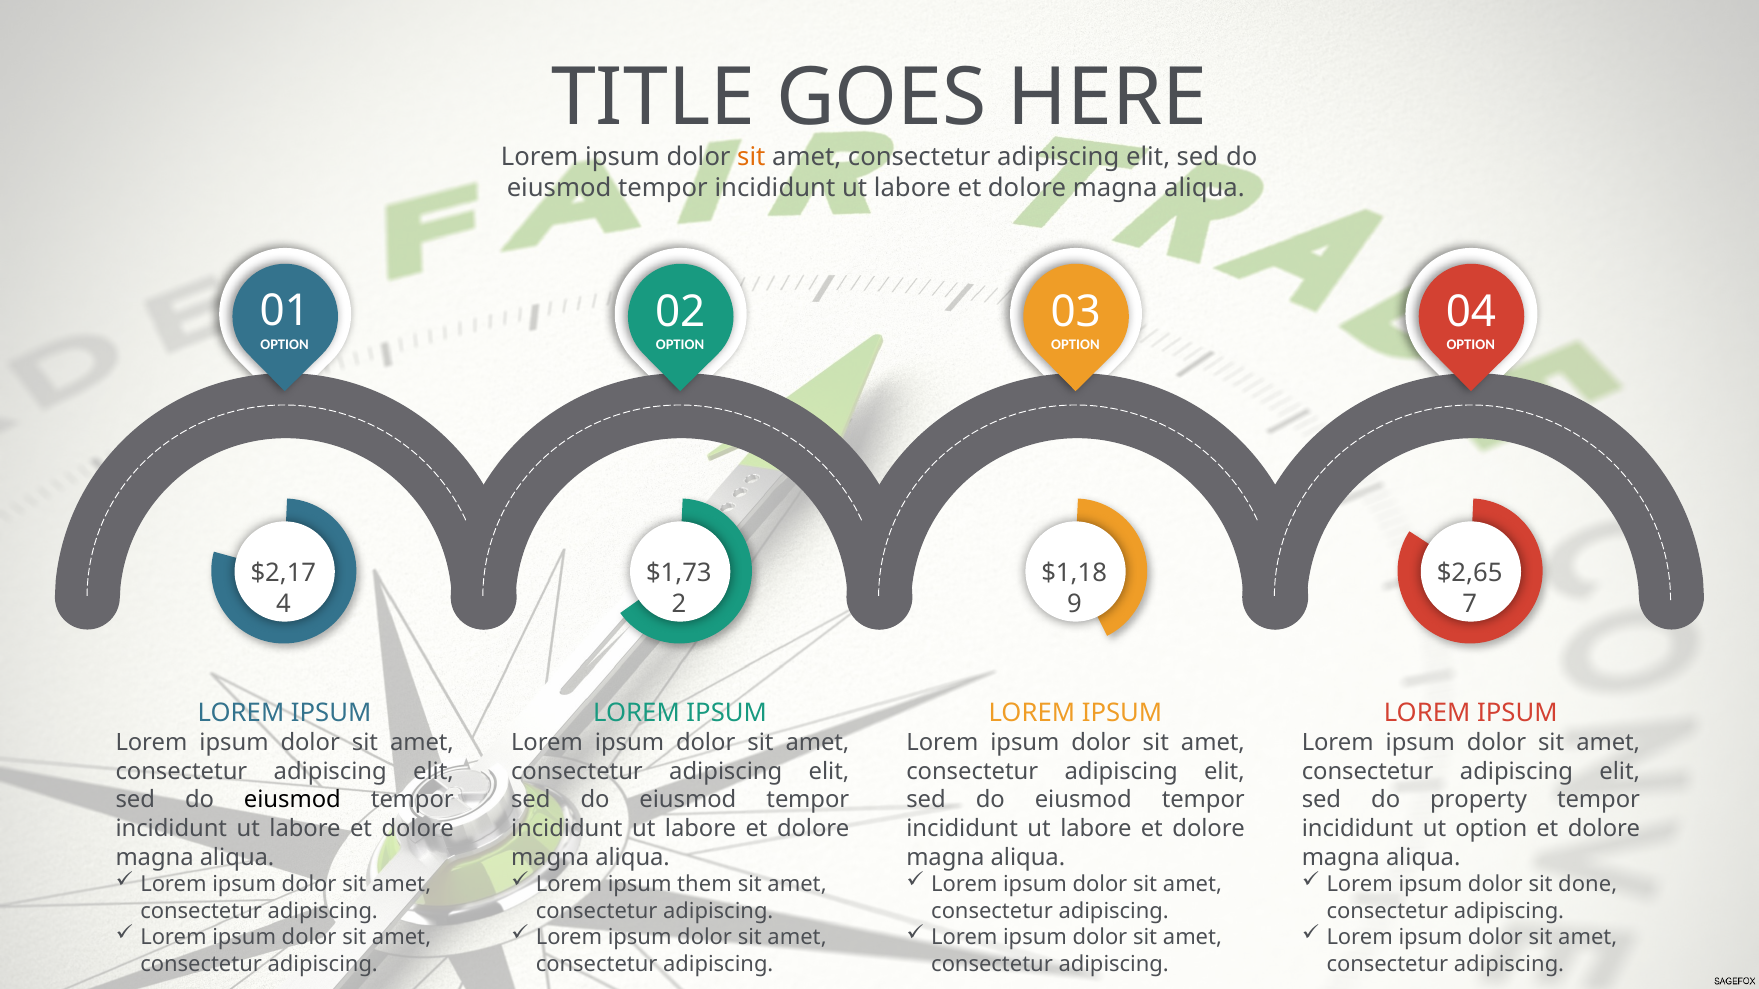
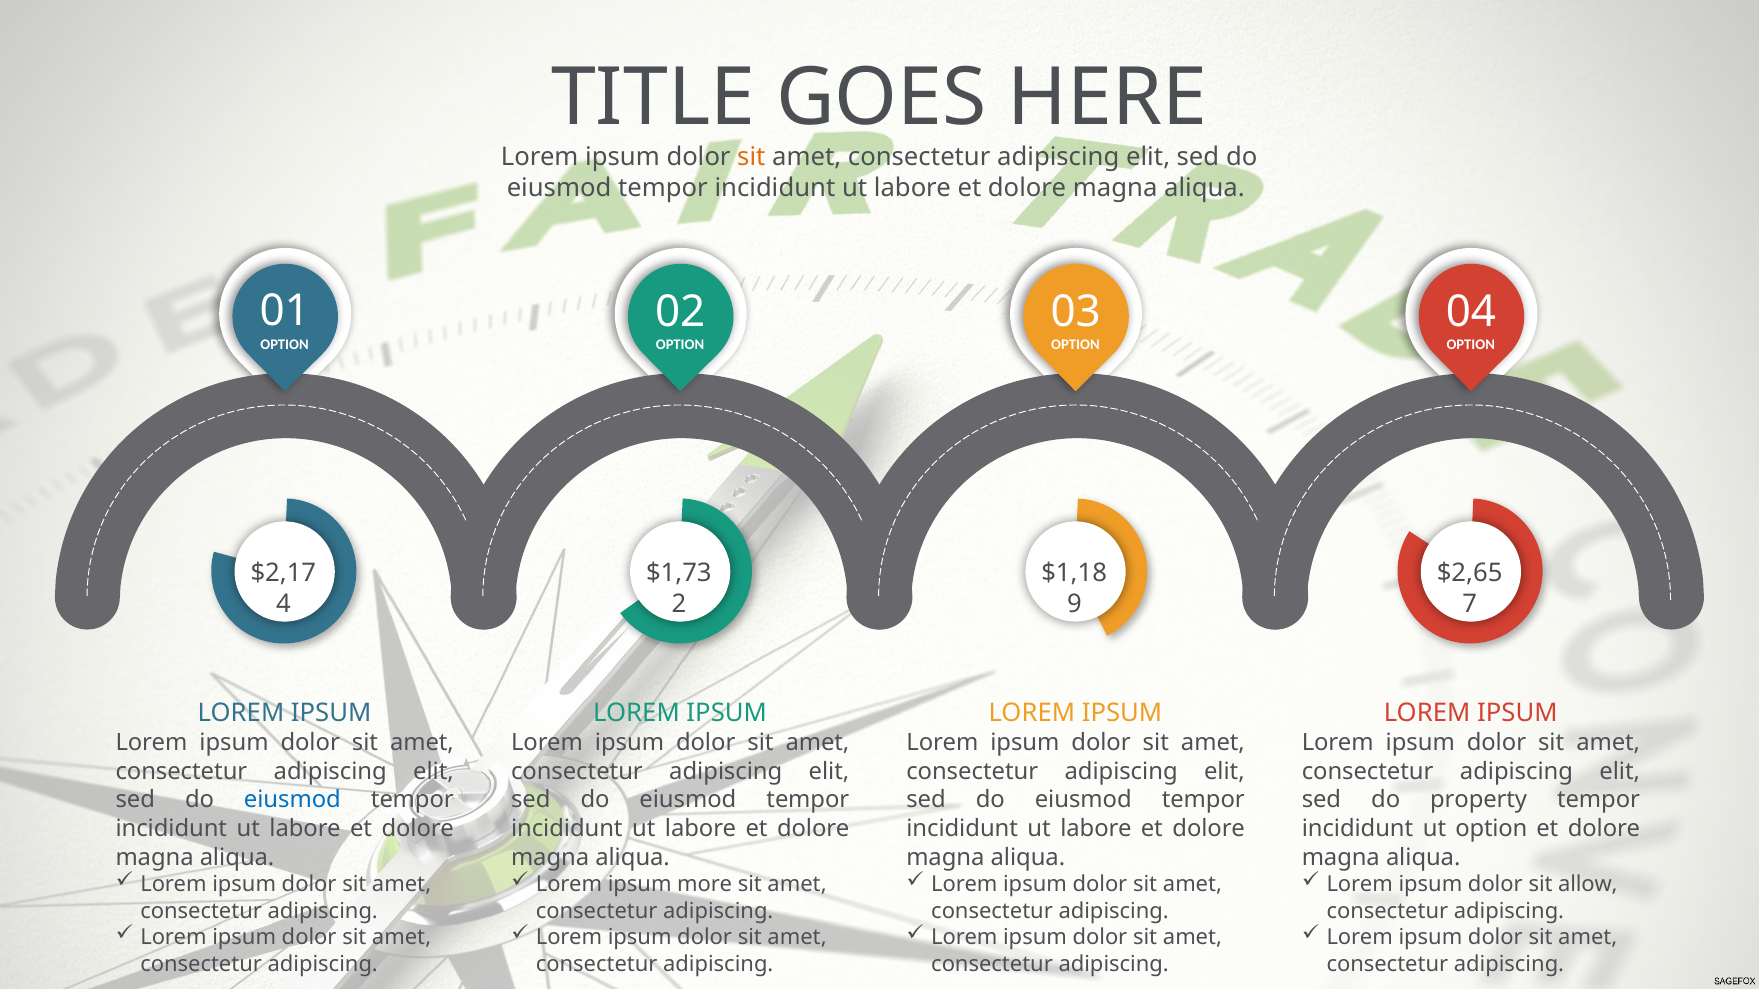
eiusmod colour: black -> blue (292, 800)
them: them -> more (705, 885)
done: done -> allow (1588, 885)
